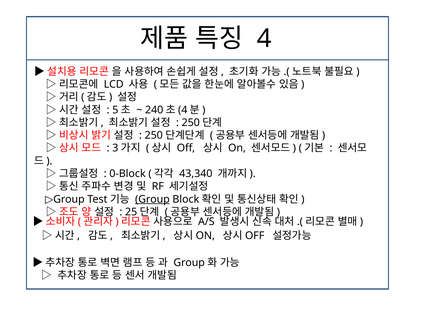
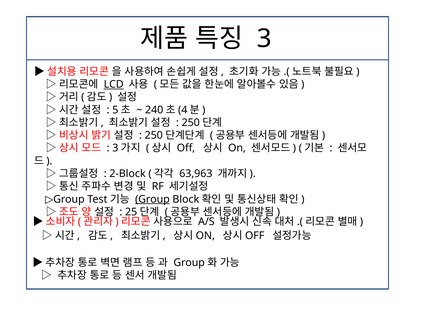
4: 4 -> 3 (264, 39)
LCD underline: none -> present (114, 84)
0-Block: 0-Block -> 2-Block (128, 174)
43,340: 43,340 -> 63,963 (196, 174)
